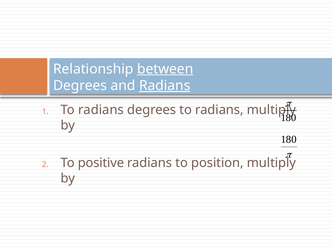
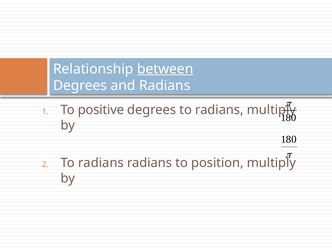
Radians underline: present -> none (165, 86)
radians: radians -> positive (101, 110)
positive: positive -> radians (101, 163)
